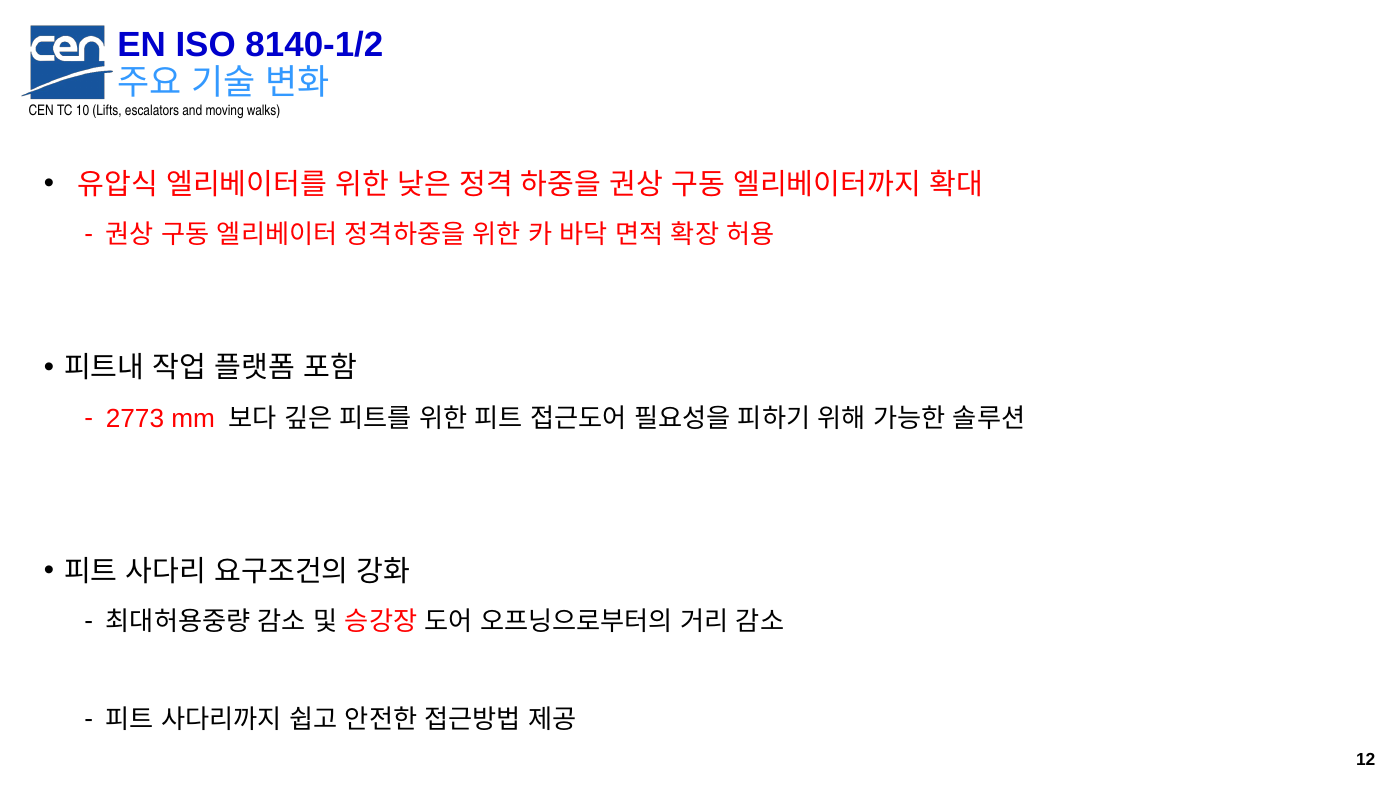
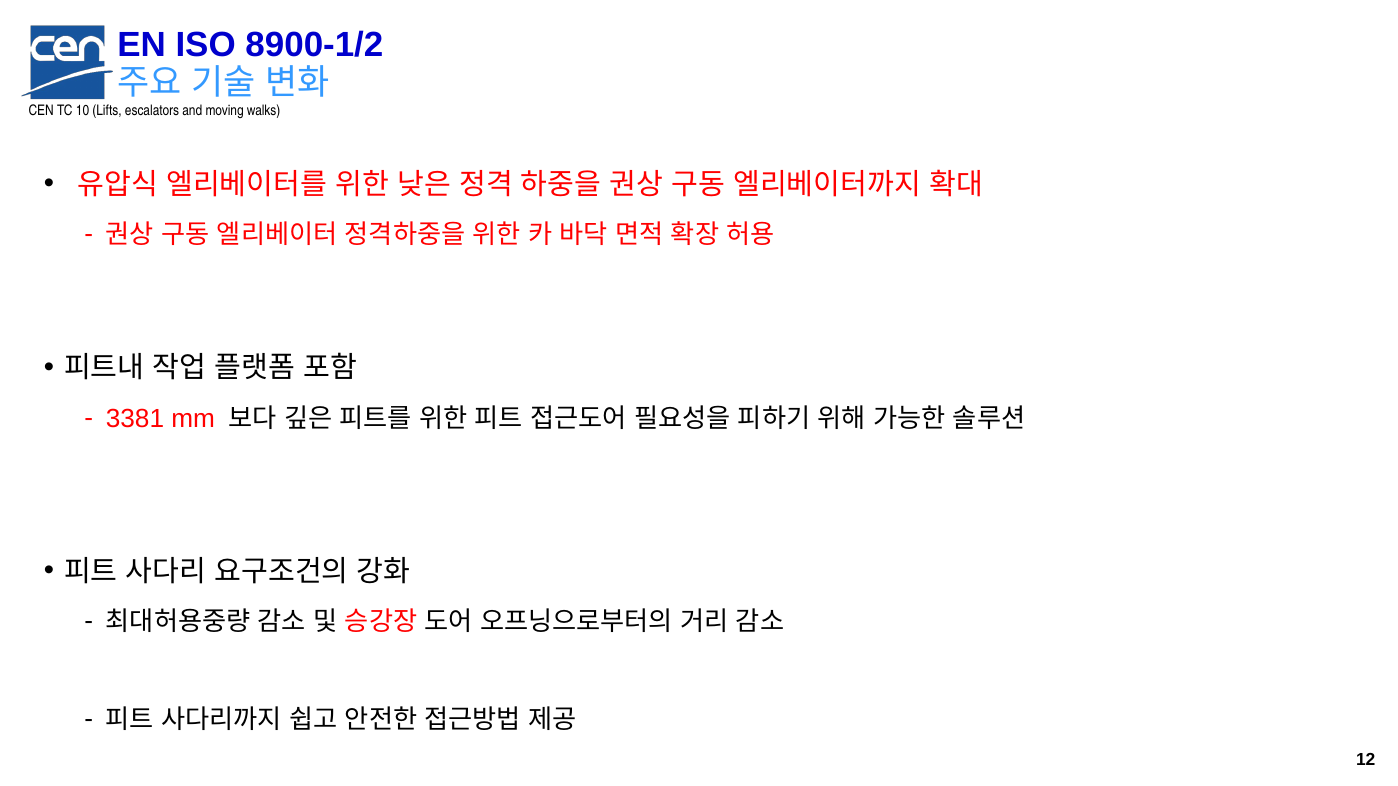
8140-1/2: 8140-1/2 -> 8900-1/2 (314, 45)
2773: 2773 -> 3381 (135, 419)
